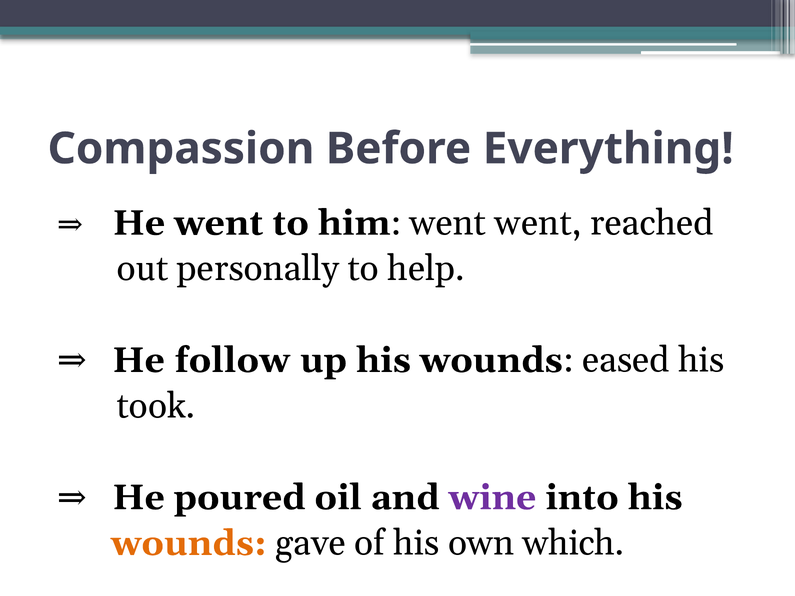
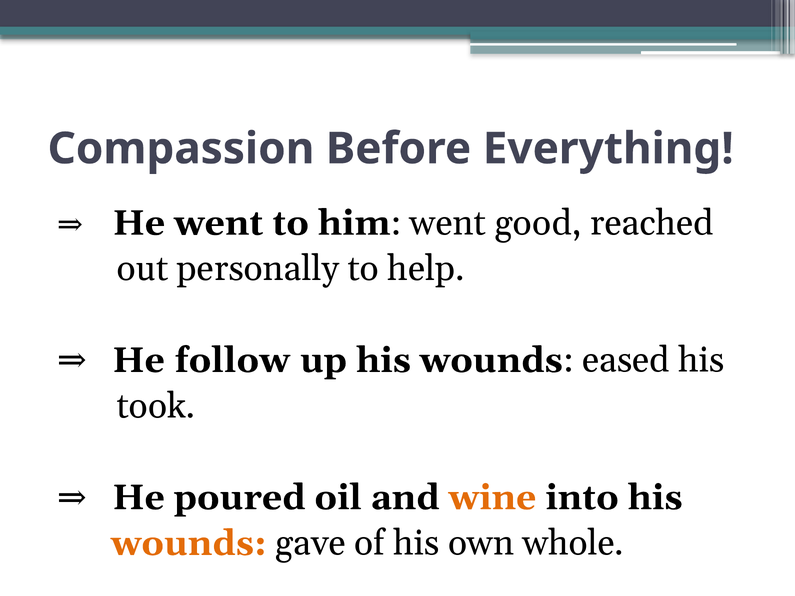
went went: went -> good (538, 223)
wine colour: purple -> orange (492, 498)
which: which -> whole (573, 543)
